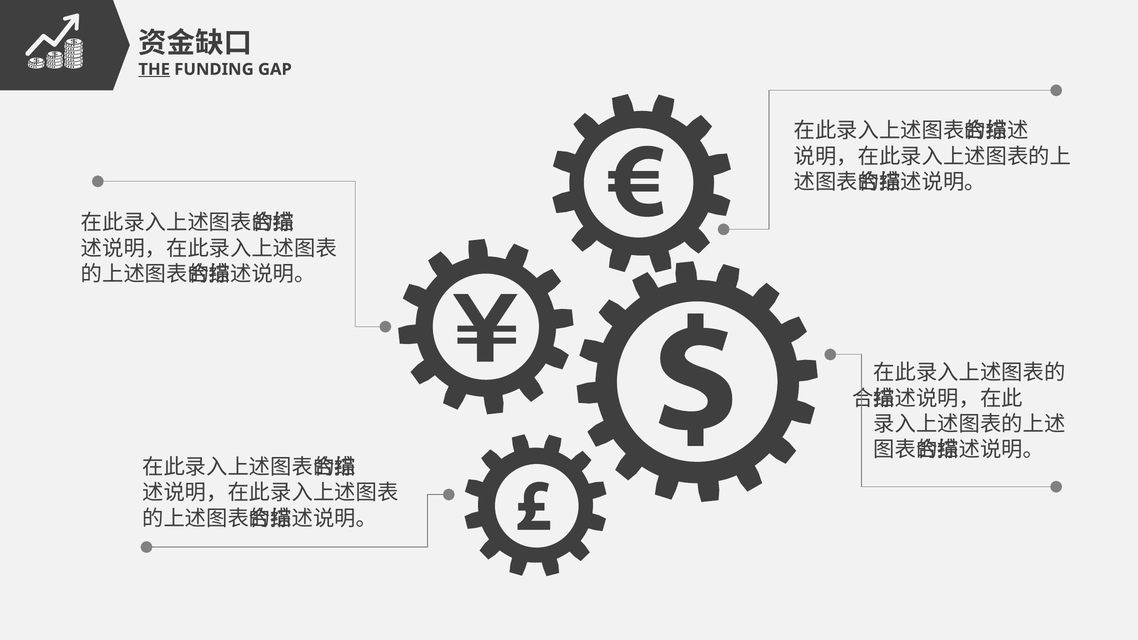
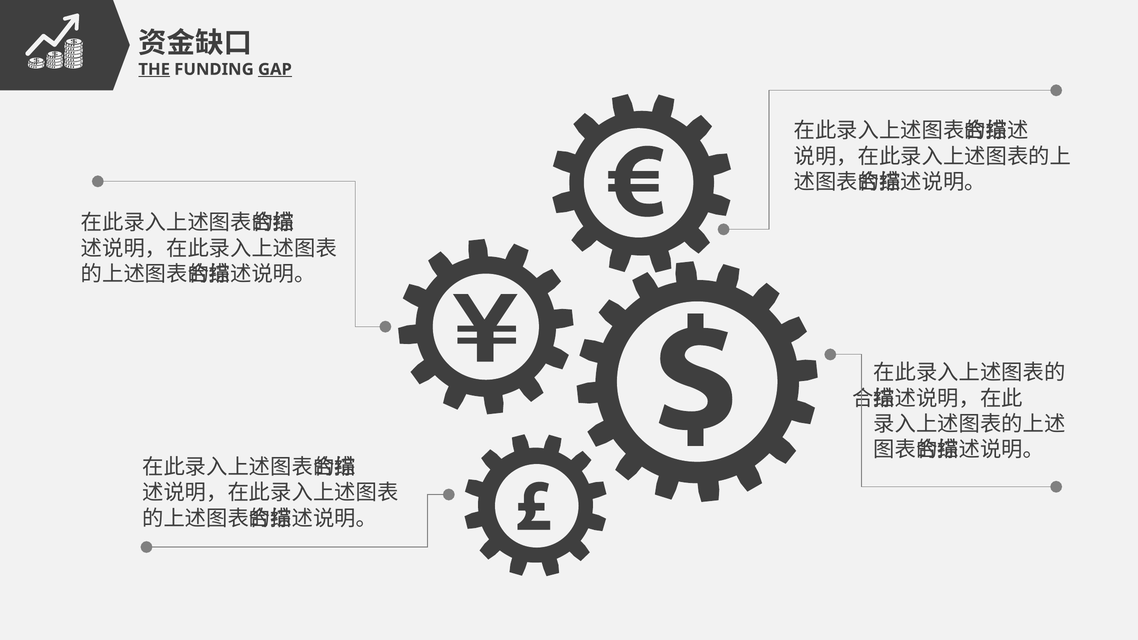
GAP underline: none -> present (275, 69)
